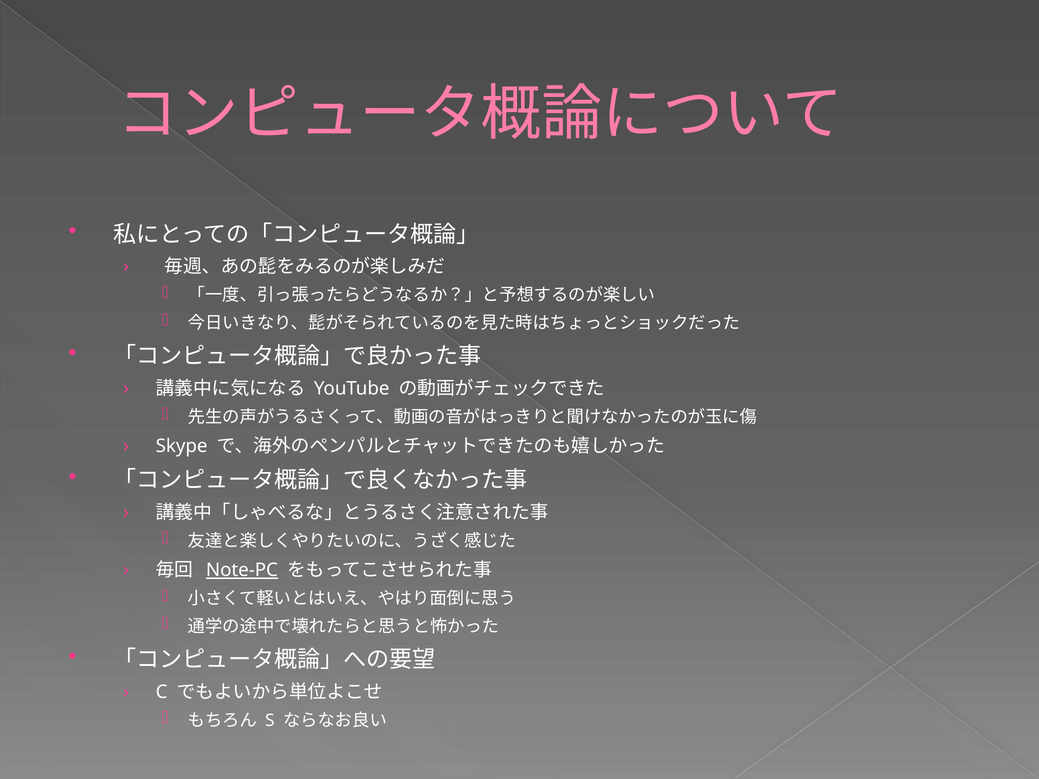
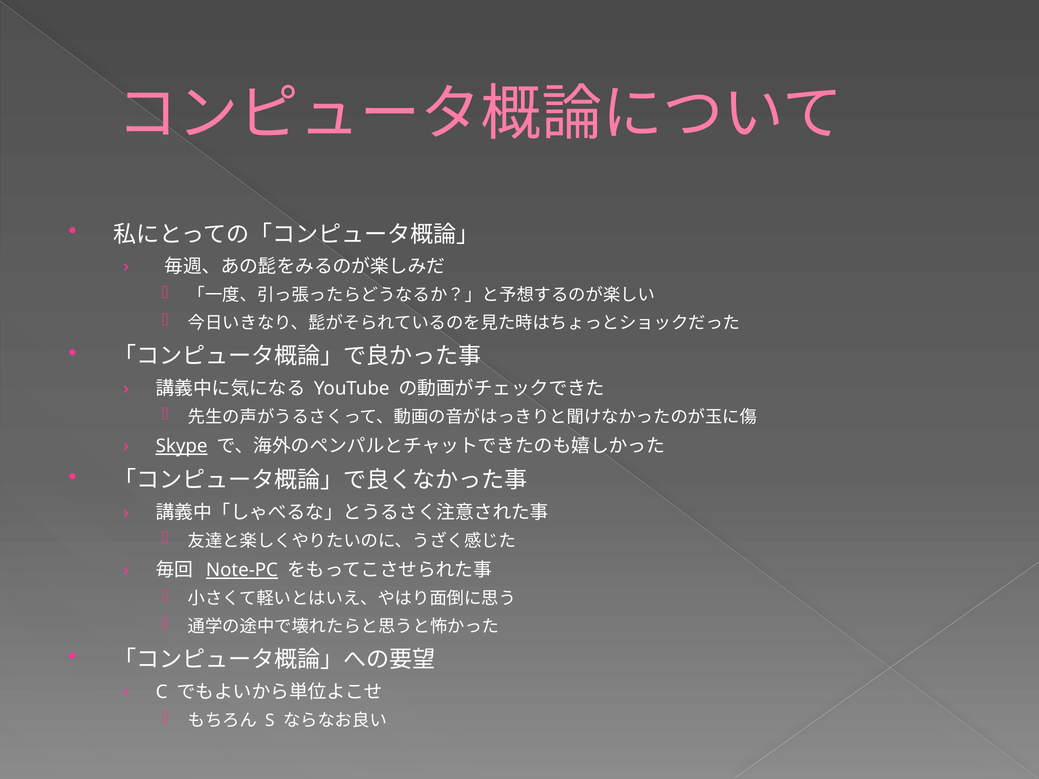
Skype underline: none -> present (182, 446)
